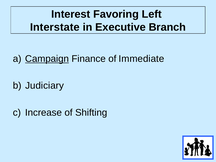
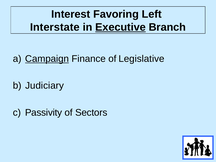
Executive underline: none -> present (120, 27)
Immediate: Immediate -> Legislative (141, 59)
Increase: Increase -> Passivity (44, 113)
Shifting: Shifting -> Sectors (91, 113)
